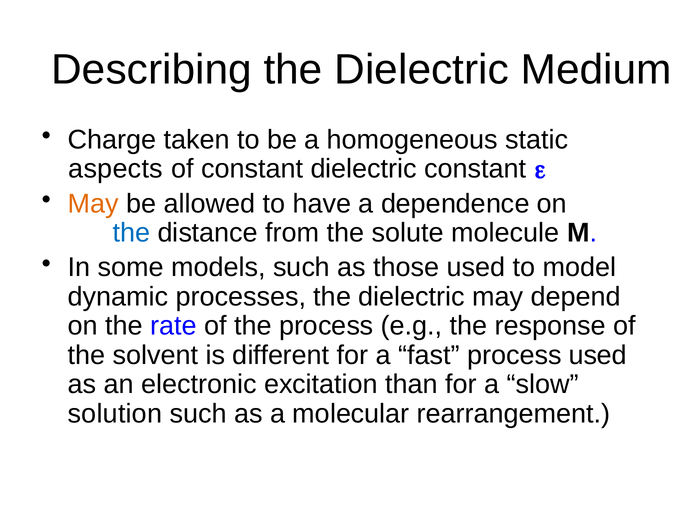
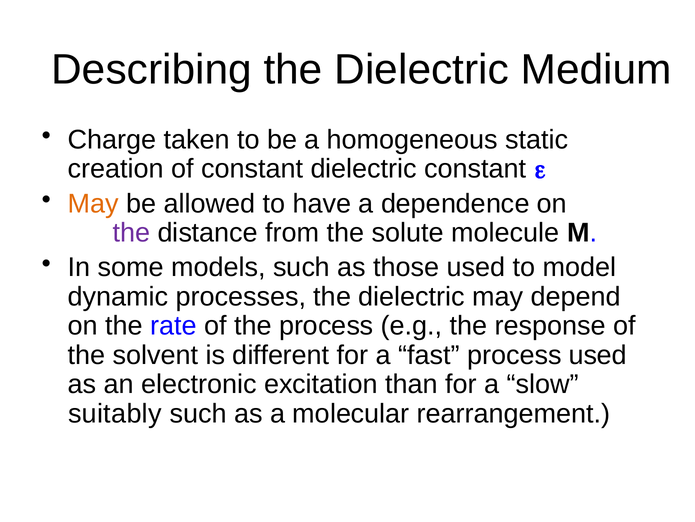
aspects: aspects -> creation (116, 169)
the colour: blue -> purple (131, 233)
solution: solution -> suitably (115, 413)
